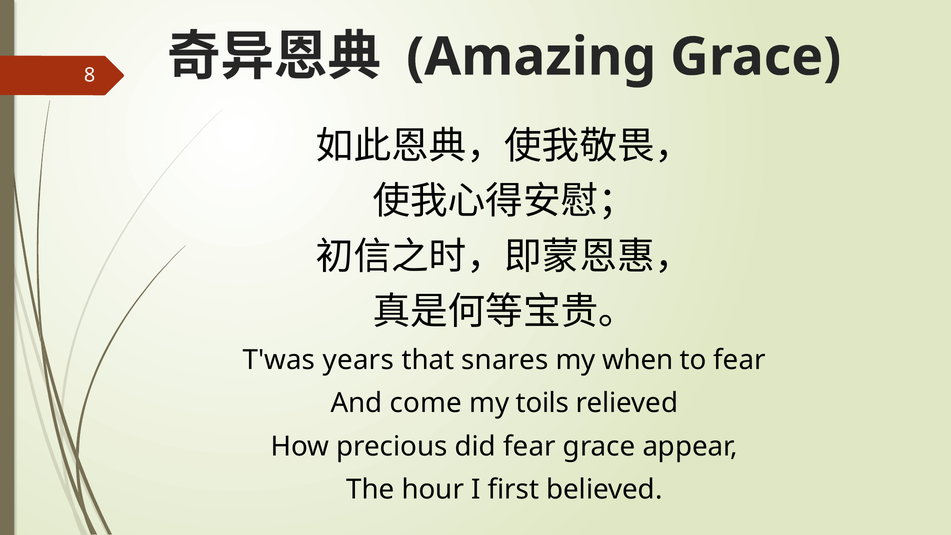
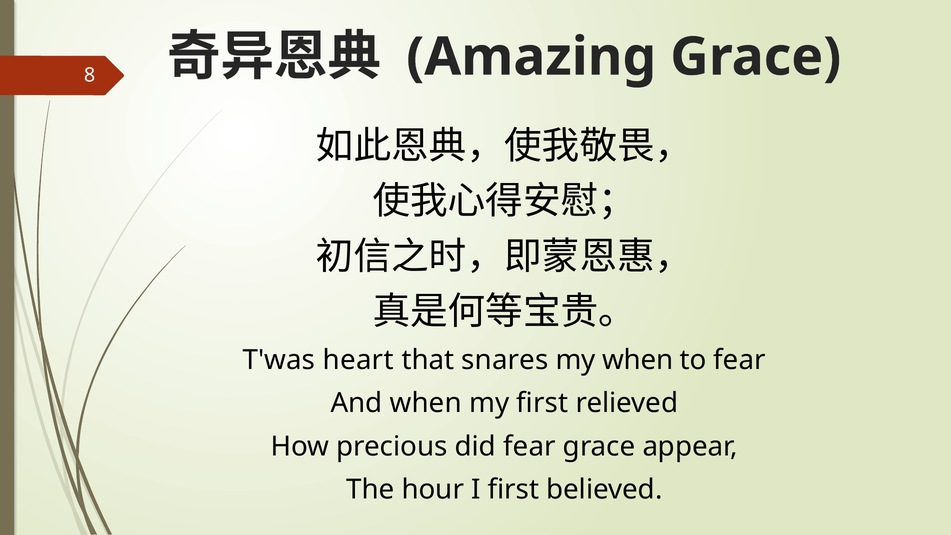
years: years -> heart (358, 360)
And come: come -> when (426, 403)
my toils: toils -> first (542, 403)
